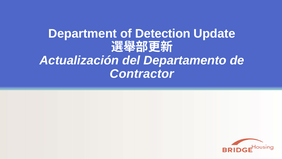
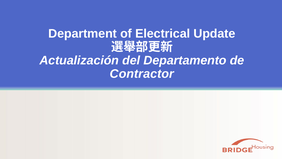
Detection: Detection -> Electrical (163, 34)
